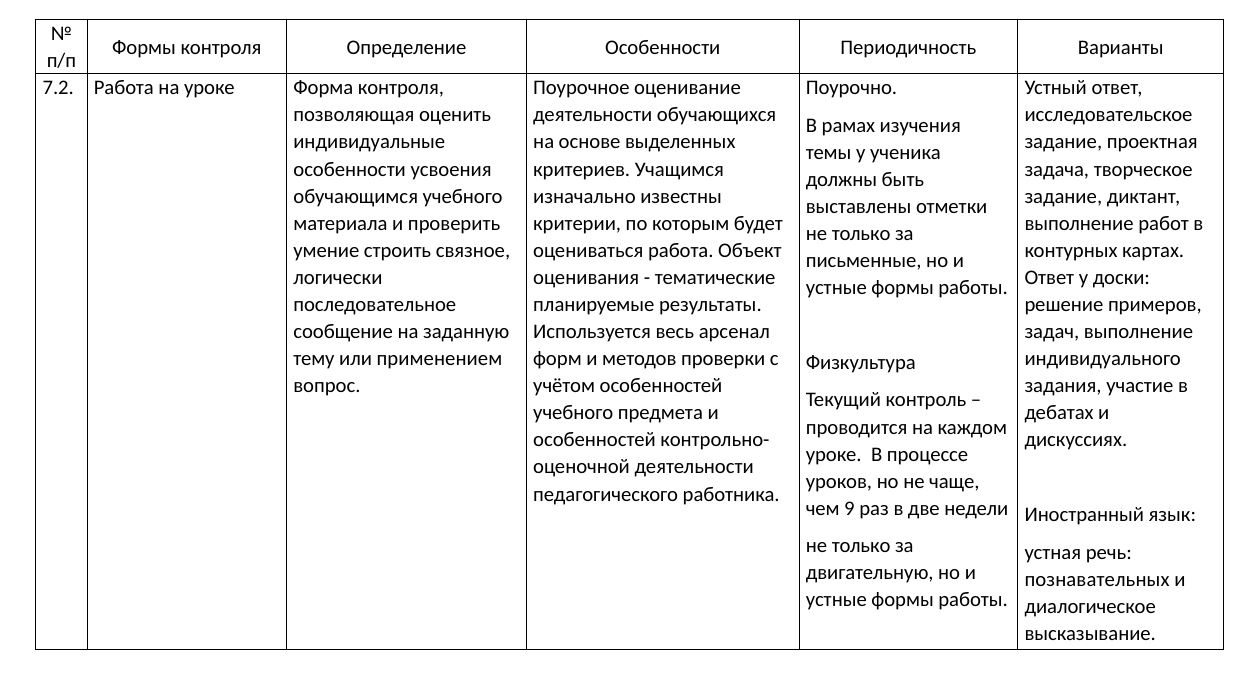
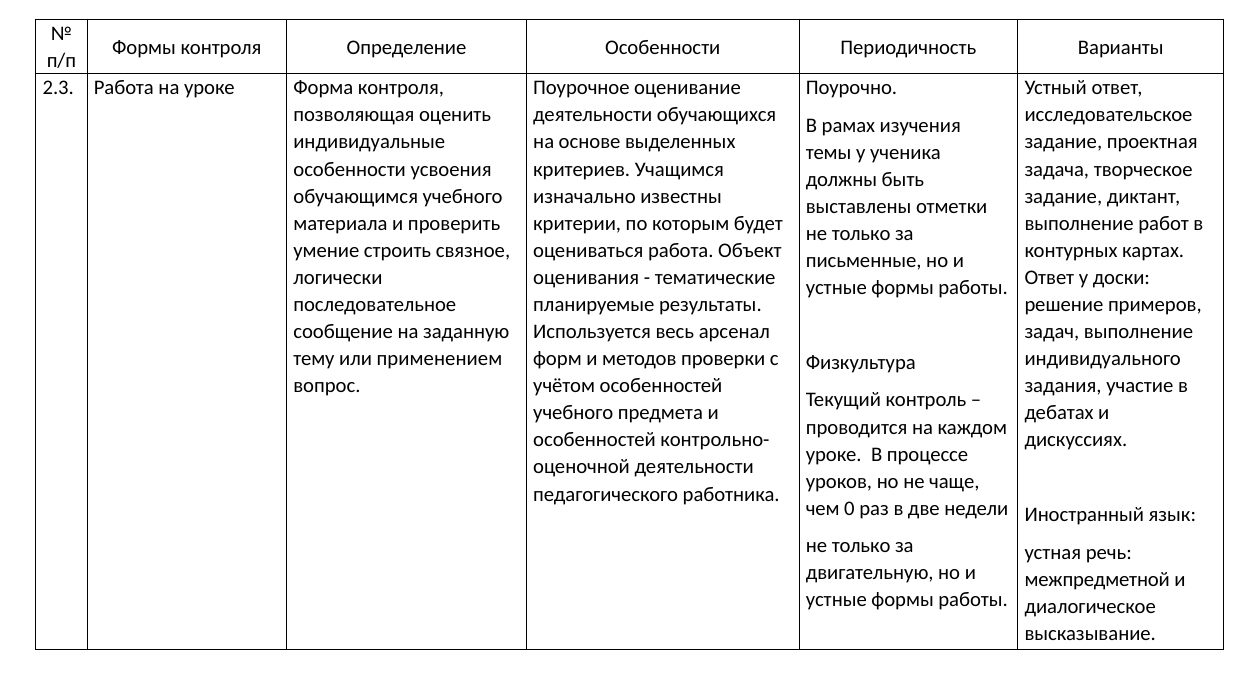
7.2: 7.2 -> 2.3 (58, 88)
9: 9 -> 0 (849, 509)
познавательных: познавательных -> межпредметной (1097, 580)
